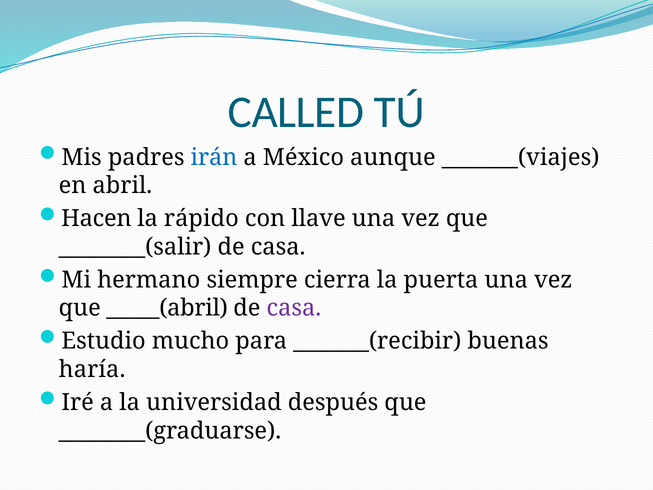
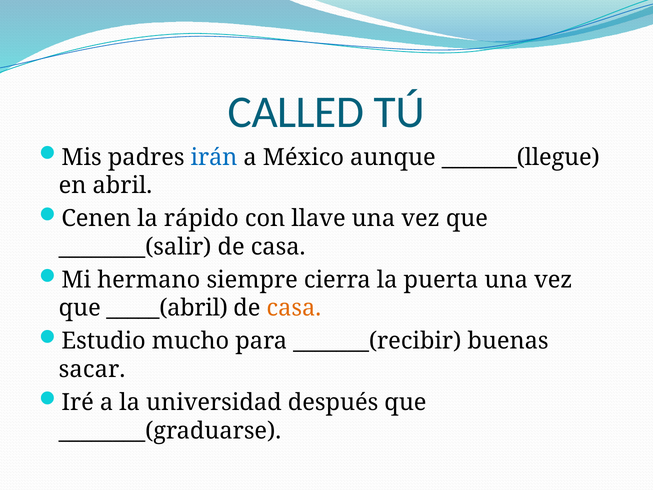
_______(viajes: _______(viajes -> _______(llegue (521, 157)
Hacen: Hacen -> Cenen (96, 218)
casa colour: purple -> orange (294, 308)
haría: haría -> sacar (92, 369)
